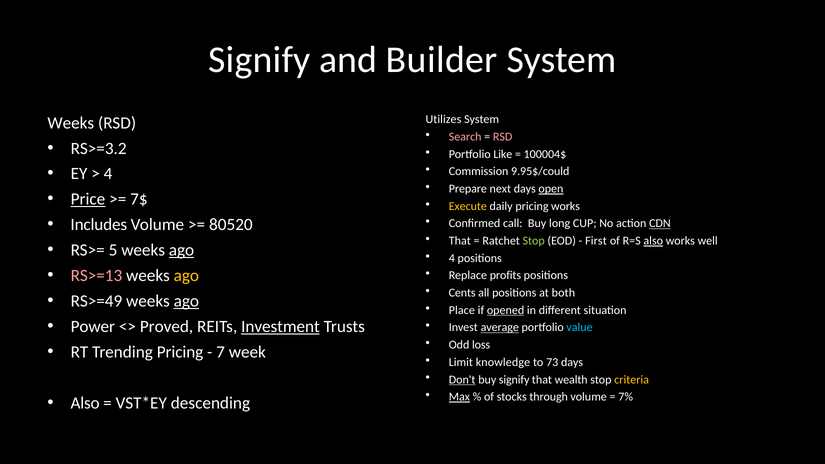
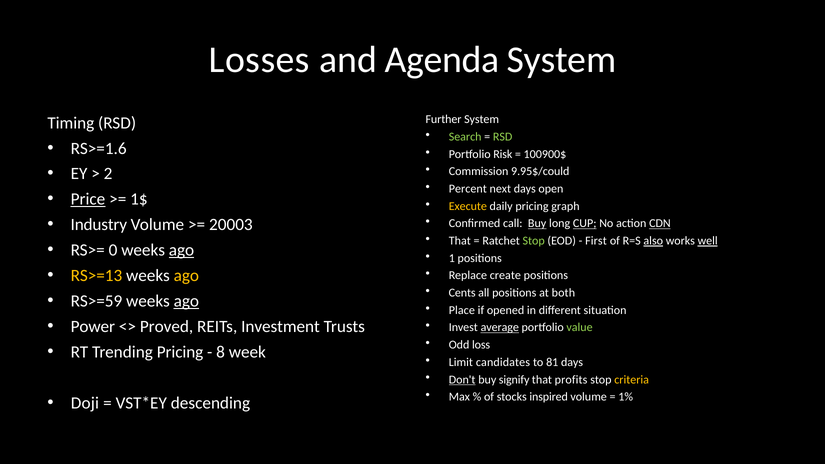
Signify: Signify -> Losses (259, 60)
Builder: Builder -> Agenda (442, 60)
Utilizes: Utilizes -> Further (444, 119)
Weeks: Weeks -> Timing (71, 123)
Search colour: pink -> light green (465, 137)
RSD colour: pink -> light green (503, 137)
RS>=3.2: RS>=3.2 -> RS>=1.6 (99, 148)
Like: Like -> Risk (503, 154)
100004$: 100004$ -> 100900$ (545, 154)
4: 4 -> 2 (108, 174)
Prepare: Prepare -> Percent (468, 189)
open underline: present -> none (551, 189)
7$: 7$ -> 1$ (139, 199)
pricing works: works -> graph (565, 206)
Includes: Includes -> Industry (99, 225)
80520: 80520 -> 20003 (231, 225)
Buy underline: none -> present (537, 224)
CUP underline: none -> present (585, 224)
well underline: none -> present (708, 241)
5: 5 -> 0 (113, 250)
4: 4 -> 1 (452, 258)
RS>=13 colour: pink -> yellow (96, 276)
profits: profits -> create (505, 276)
RS>=49: RS>=49 -> RS>=59 (96, 301)
opened underline: present -> none (506, 310)
Investment underline: present -> none (280, 327)
value colour: light blue -> light green (580, 328)
7: 7 -> 8 (221, 352)
knowledge: knowledge -> candidates (503, 362)
73: 73 -> 81 (552, 362)
wealth: wealth -> profits (571, 380)
Max underline: present -> none (459, 397)
through: through -> inspired (549, 397)
7%: 7% -> 1% (626, 397)
Also: Also -> Doji (85, 403)
